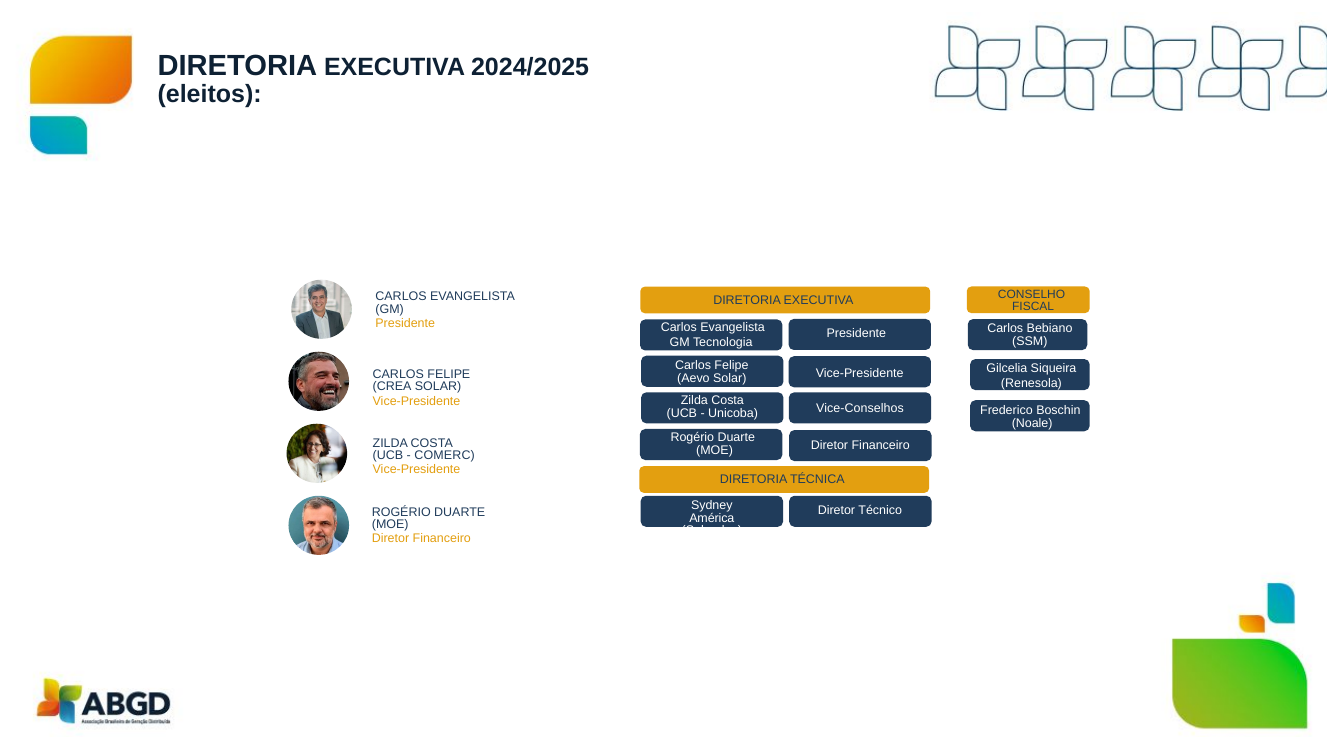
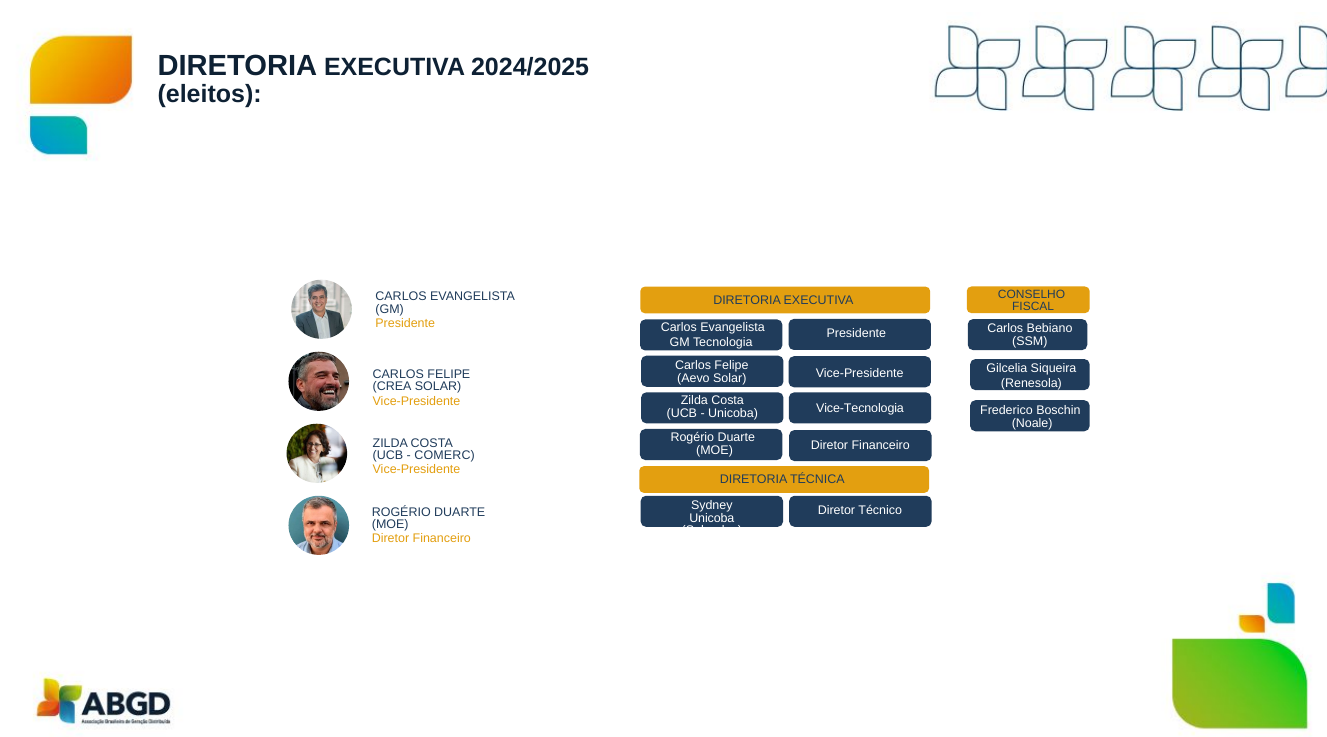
Vice-Conselhos: Vice-Conselhos -> Vice-Tecnologia (860, 409)
América: América -> Unicoba (712, 518)
